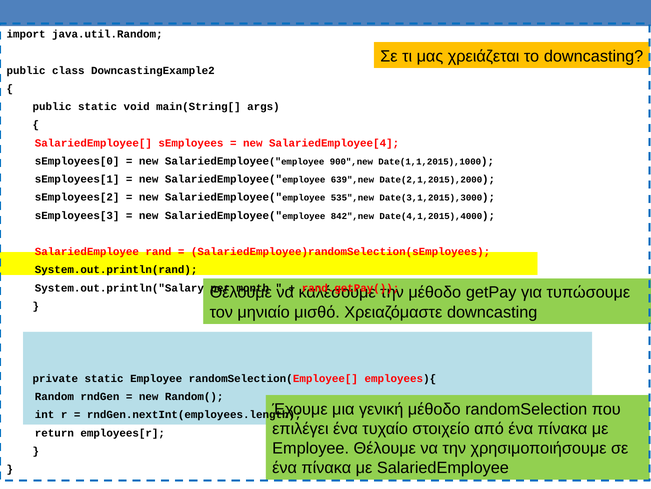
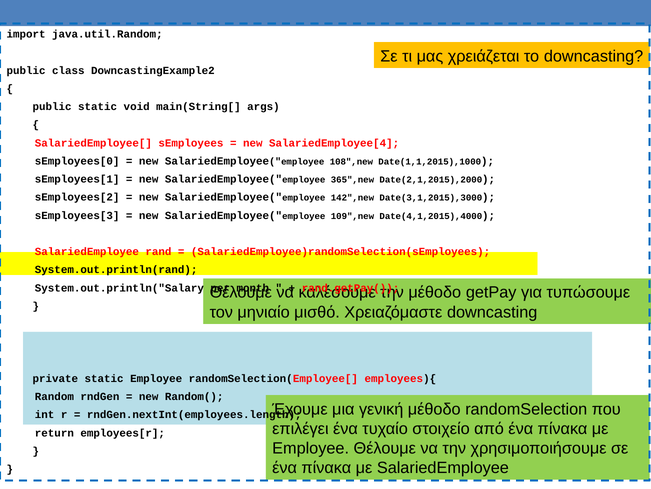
900",new: 900",new -> 108",new (351, 161)
639",new: 639",new -> 365",new (352, 180)
535",new: 535",new -> 142",new (352, 198)
842",new: 842",new -> 109",new (352, 216)
